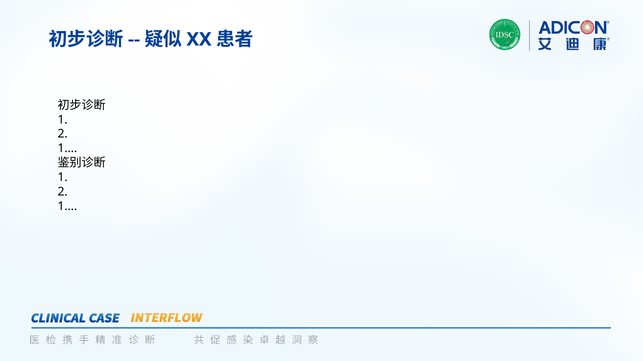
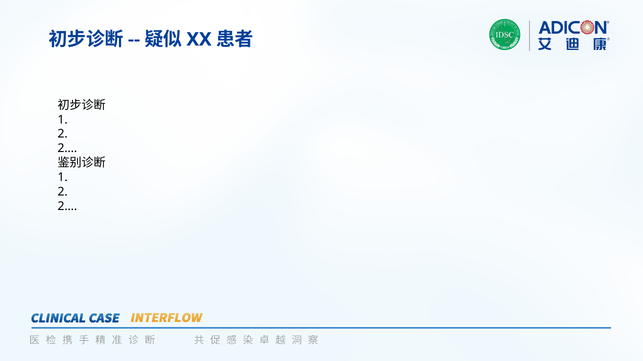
1…: 1… -> 2… (67, 149)
1…: 1… -> 2… (67, 207)
